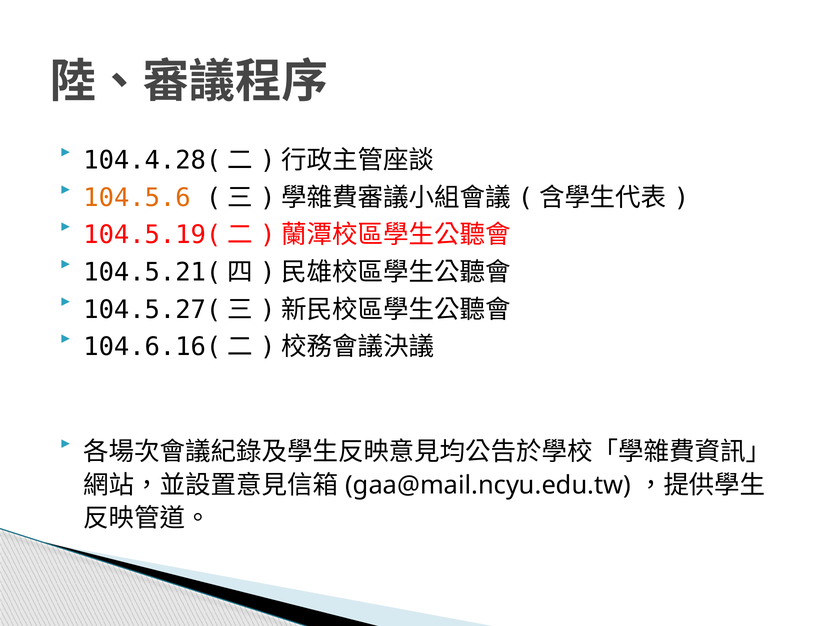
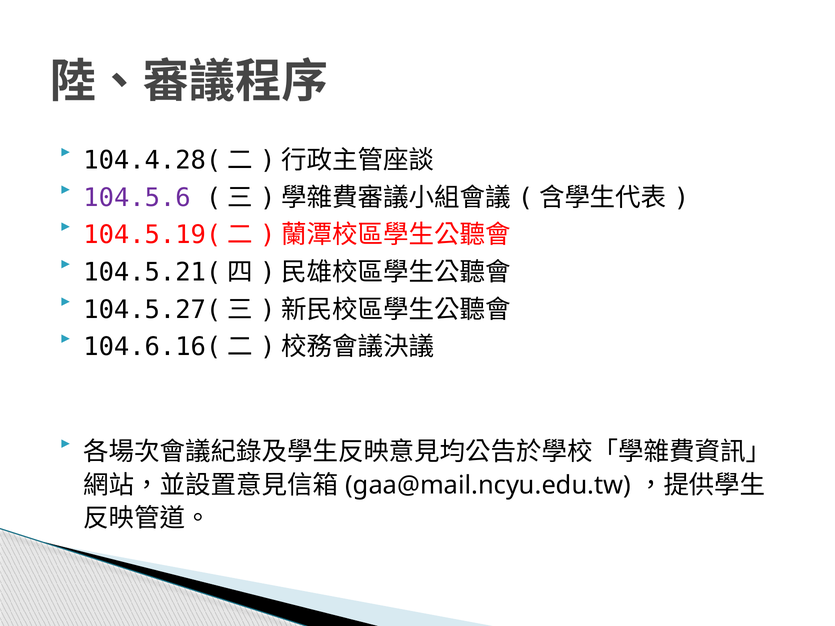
104.5.6 colour: orange -> purple (137, 198)
